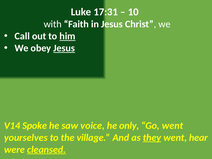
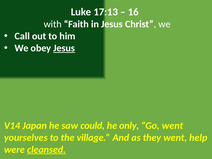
17:31: 17:31 -> 17:13 (106, 12)
10: 10 -> 16 (133, 12)
him underline: present -> none (67, 36)
Spoke: Spoke -> Japan (35, 126)
voice: voice -> could (93, 126)
they underline: present -> none (152, 138)
hear: hear -> help (198, 138)
